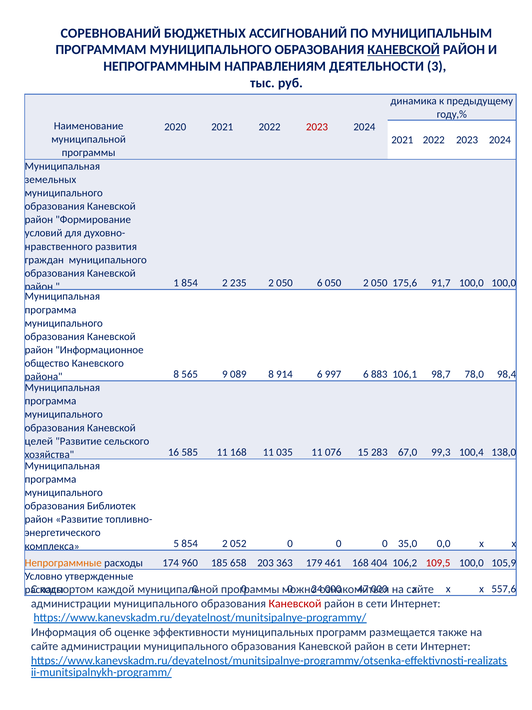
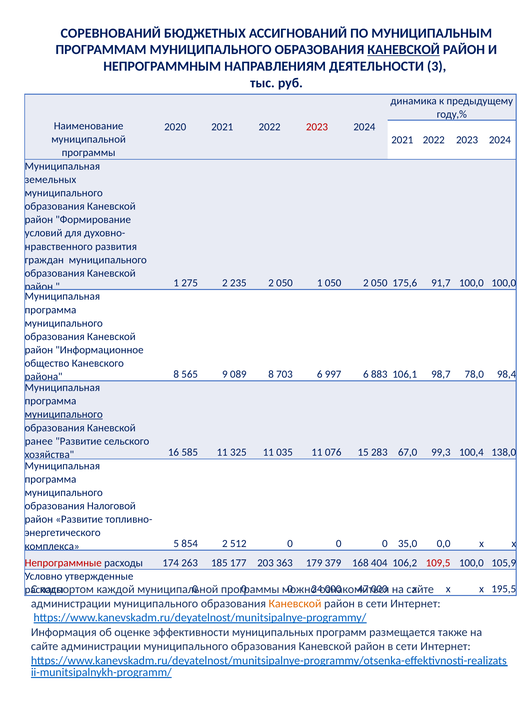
1 854: 854 -> 275 (190, 283)
050 6: 6 -> 1 (320, 283)
914: 914 -> 703 (284, 374)
муниципального underline: none -> present (64, 414)
целей: целей -> ранее (39, 441)
11 168: 168 -> 325 (238, 452)
Библиотек: Библиотек -> Налоговой (111, 505)
052: 052 -> 512 (238, 543)
Непрограммные colour: orange -> red (63, 562)
960: 960 -> 263 (190, 562)
658: 658 -> 177 (238, 562)
461: 461 -> 379 (333, 562)
557,6: 557,6 -> 195,5 (504, 588)
Каневской colour: red -> orange (295, 603)
